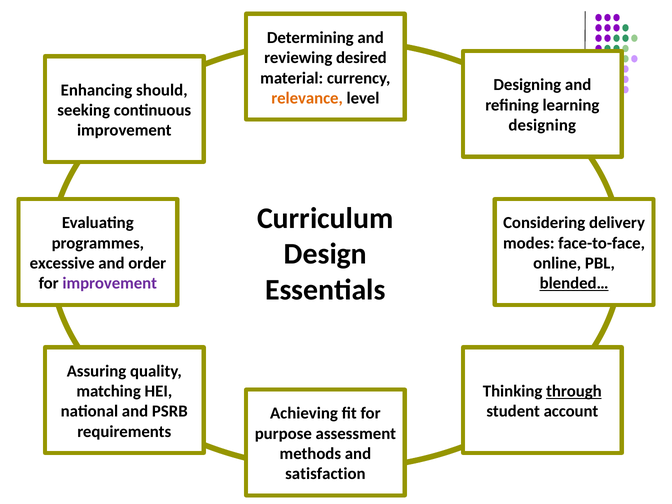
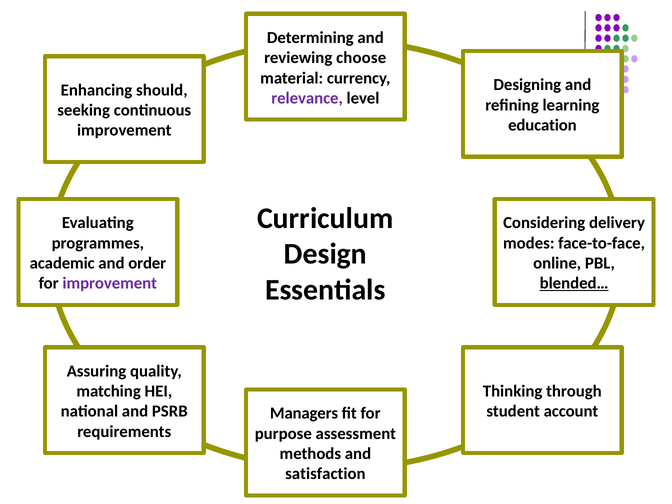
desired: desired -> choose (361, 58)
relevance colour: orange -> purple (307, 98)
designing: designing -> education (542, 125)
excessive: excessive -> academic (62, 263)
through underline: present -> none (574, 391)
Achieving: Achieving -> Managers (304, 413)
